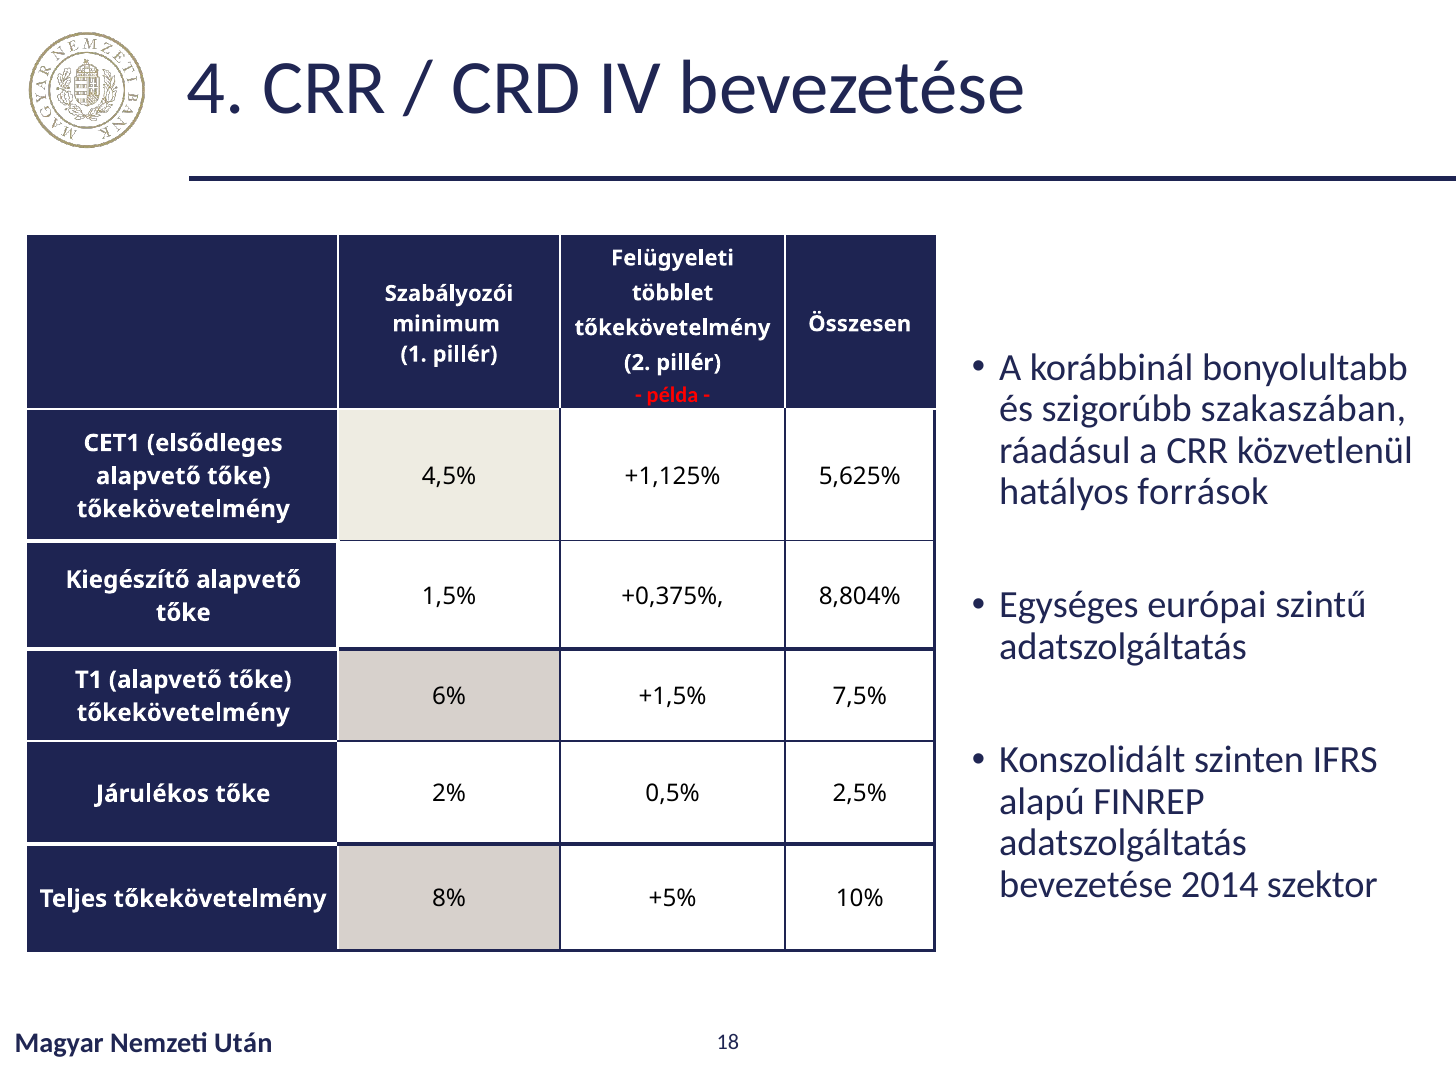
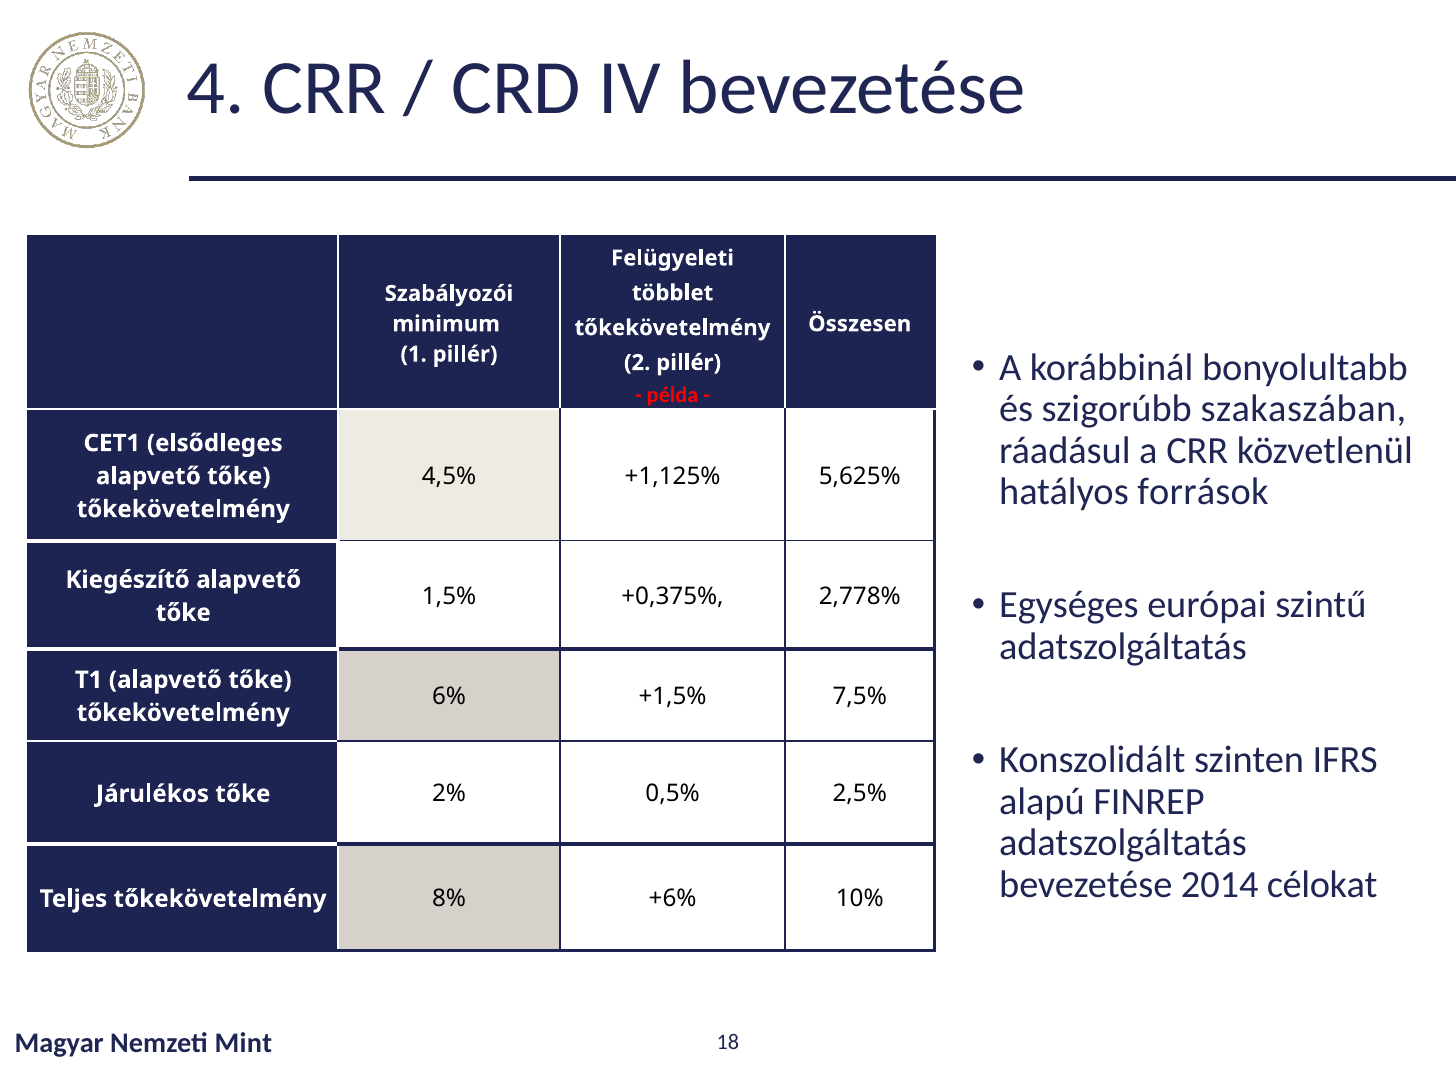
8,804%: 8,804% -> 2,778% (860, 596)
szektor: szektor -> célokat (1322, 885)
+5%: +5% -> +6% (673, 899)
Után: Után -> Mint (243, 1043)
